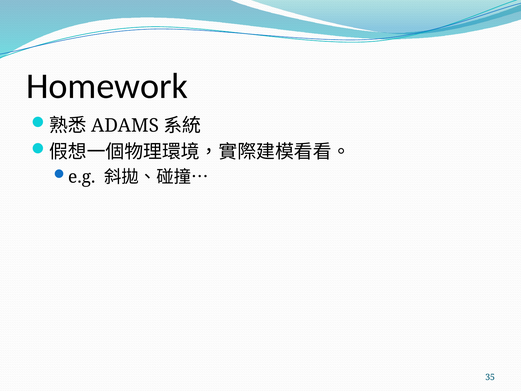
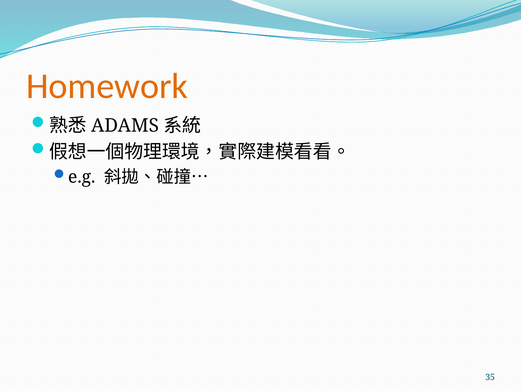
Homework colour: black -> orange (107, 86)
